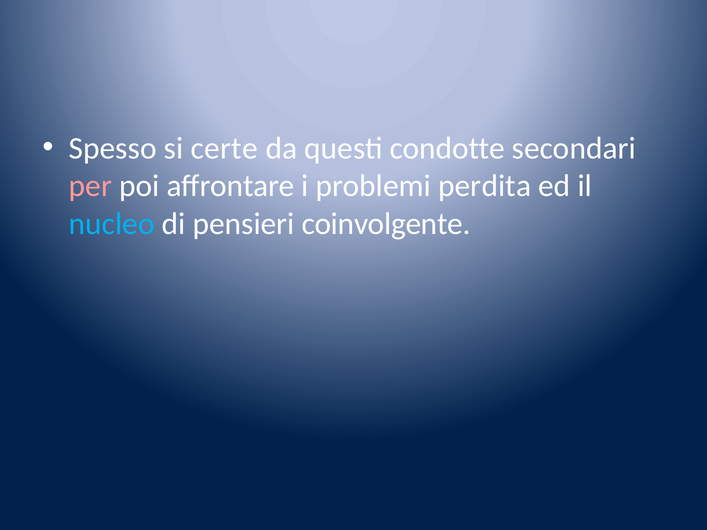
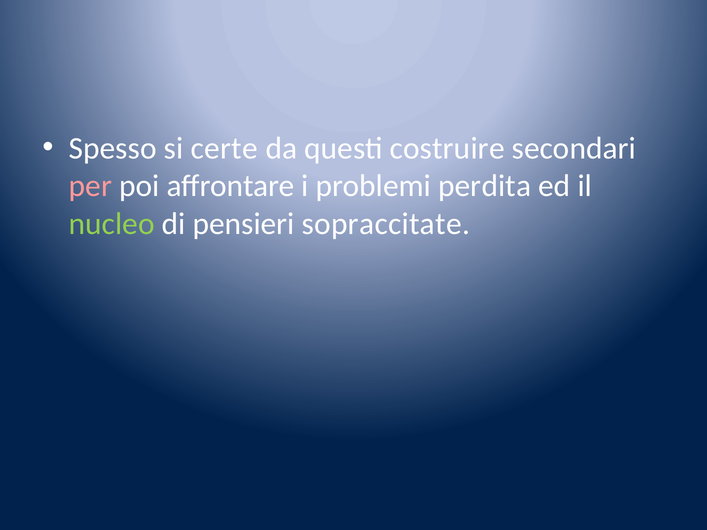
condotte: condotte -> costruire (447, 148)
nucleo colour: light blue -> light green (112, 224)
coinvolgente: coinvolgente -> sopraccitate (386, 224)
